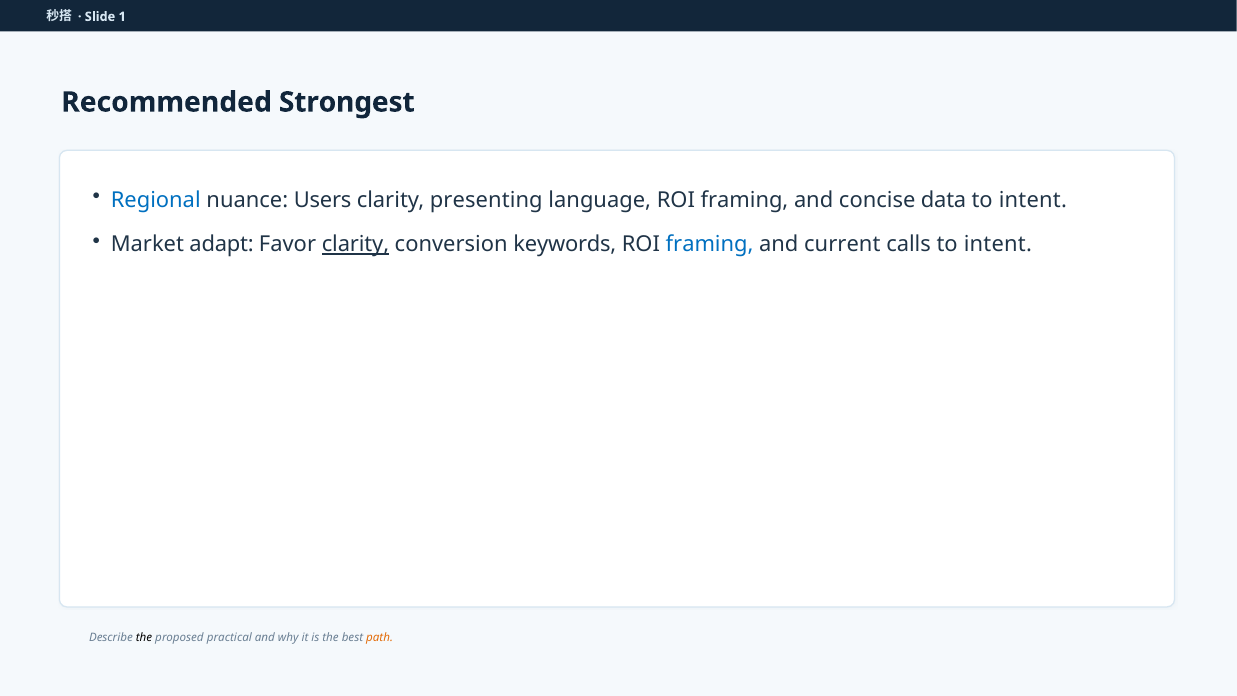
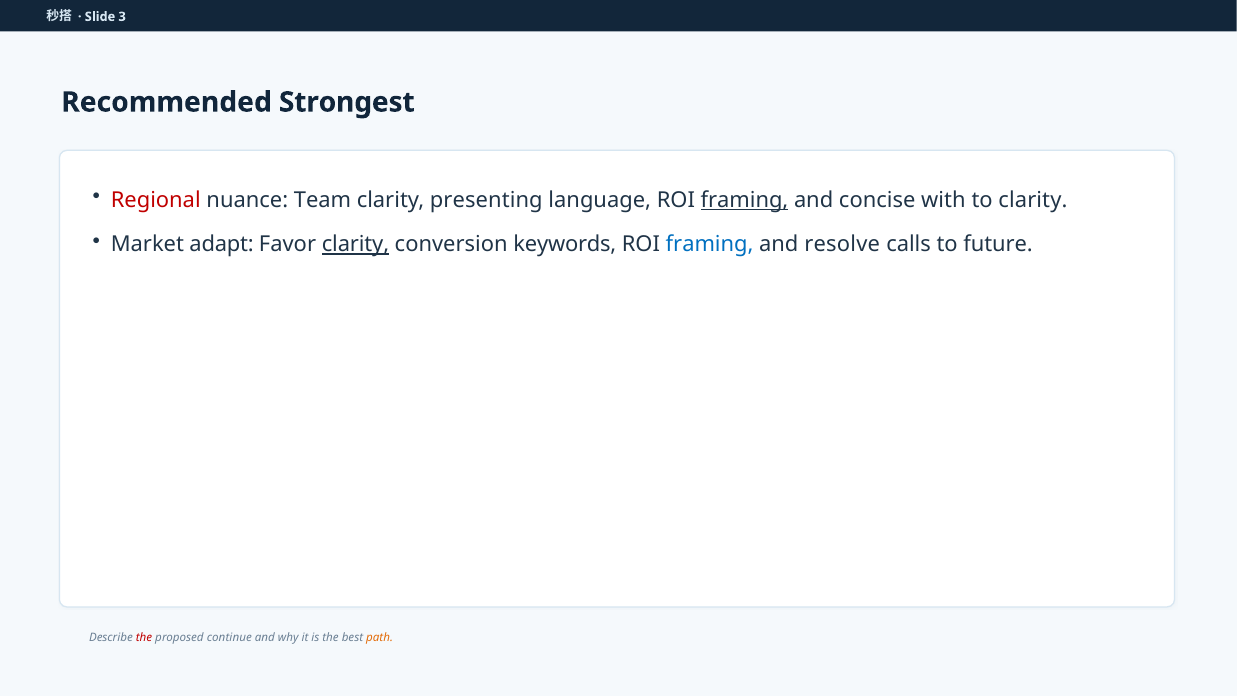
1: 1 -> 3 (122, 17)
Regional colour: blue -> red (156, 200)
Users: Users -> Team (322, 200)
framing underline: none -> present (745, 200)
data: data -> with (943, 200)
intent: intent -> clarity (1033, 200)
current: current -> resolve (842, 245)
calls to intent: intent -> future (998, 245)
the colour: black -> red (144, 637)
practical: practical -> continue (229, 637)
